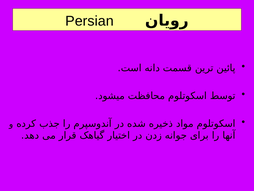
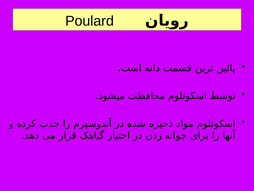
Persian: Persian -> Poulard (90, 21)
